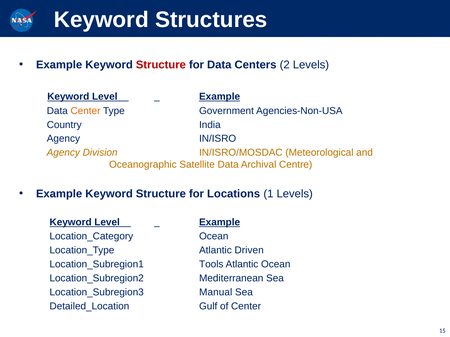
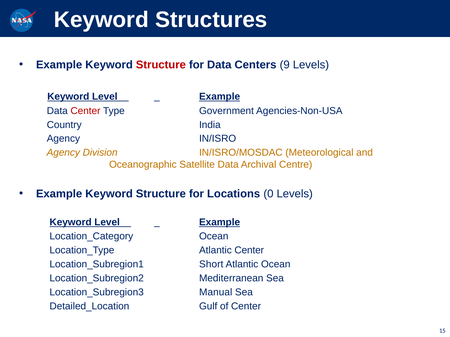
2: 2 -> 9 (285, 65)
Center colour: orange -> red (85, 111)
1: 1 -> 0 (268, 194)
Atlantic Driven: Driven -> Center (249, 251)
Tools: Tools -> Short (211, 265)
